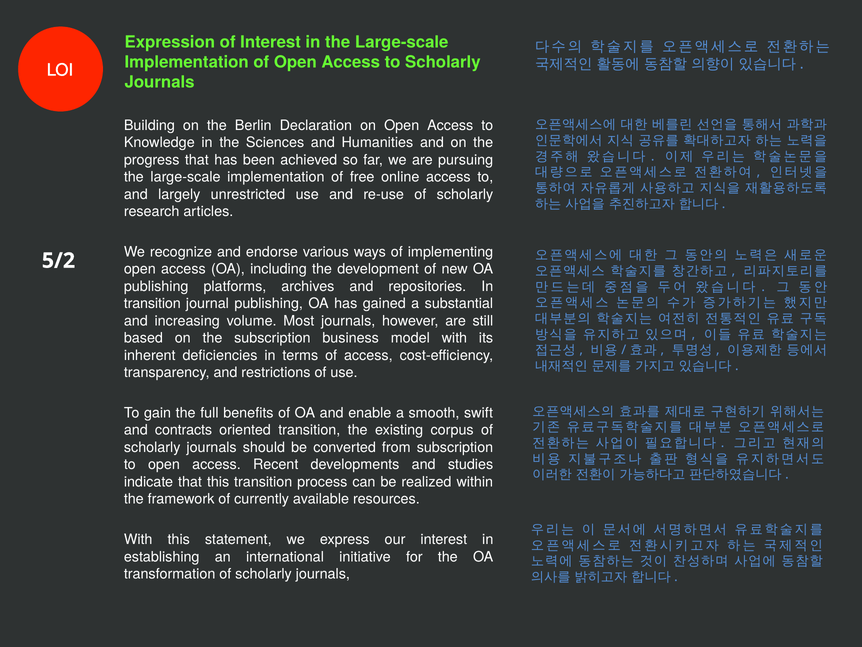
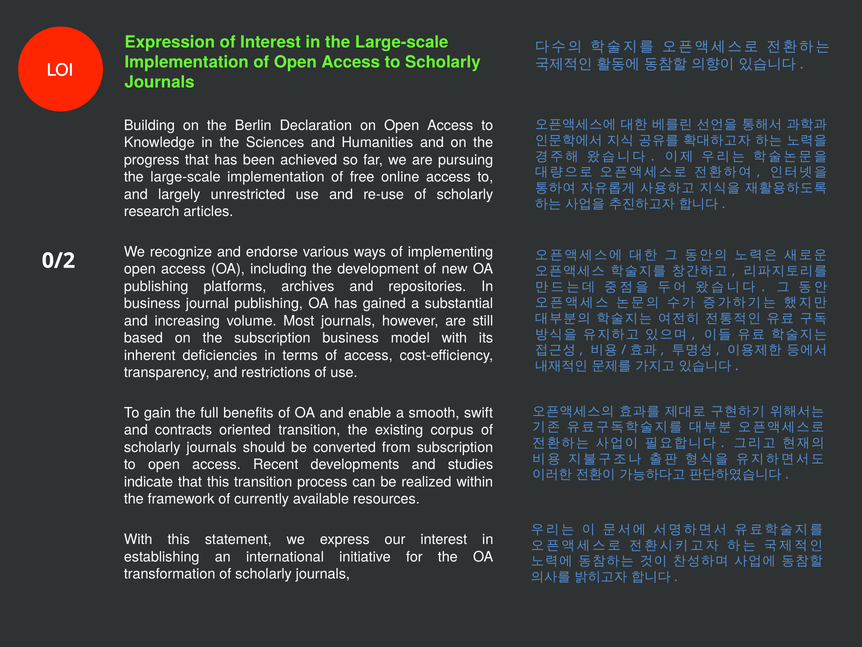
5/2: 5/2 -> 0/2 (58, 260)
transition: transition -> business (152, 303)
